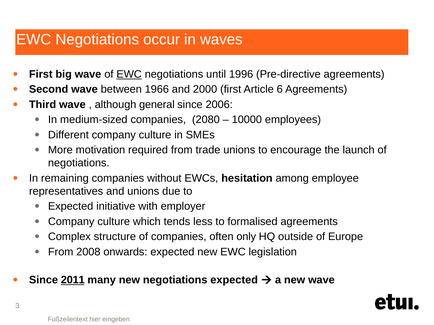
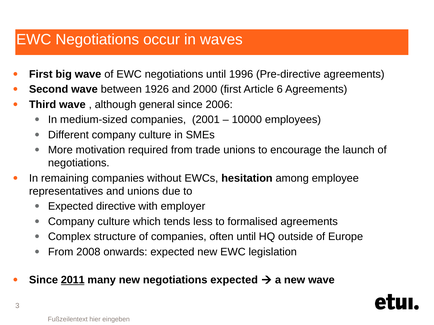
EWC underline: present -> none (129, 74)
1966: 1966 -> 1926 (157, 90)
2080: 2080 -> 2001 (206, 120)
initiative: initiative -> directive (116, 207)
often only: only -> until (246, 237)
